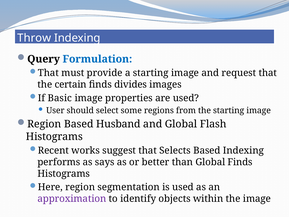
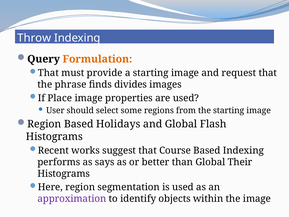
Formulation colour: blue -> orange (97, 59)
certain: certain -> phrase (71, 84)
Basic: Basic -> Place (60, 98)
Husband: Husband -> Holidays (118, 124)
Selects: Selects -> Course (175, 150)
Global Finds: Finds -> Their (240, 162)
